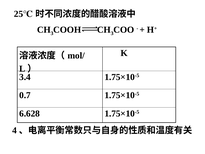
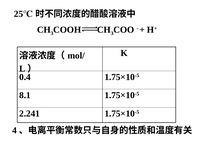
3.4: 3.4 -> 0.4 (25, 77)
0.7: 0.7 -> 8.1 (25, 95)
6.628: 6.628 -> 2.241 (30, 113)
